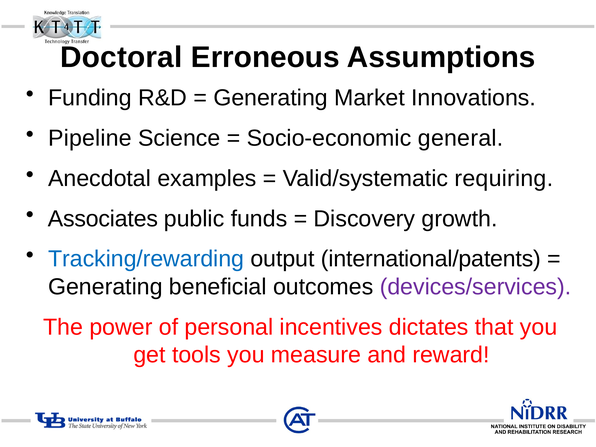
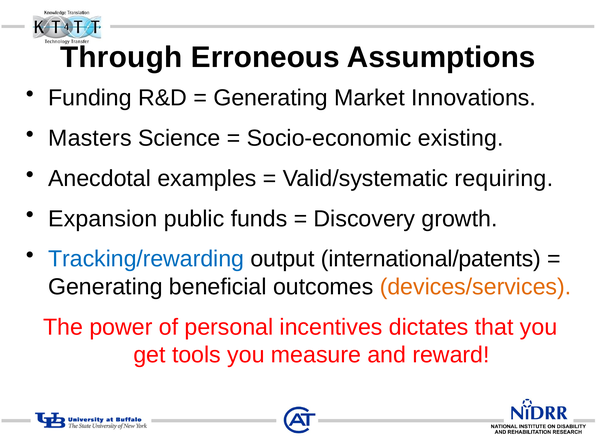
Doctoral: Doctoral -> Through (121, 57)
Pipeline: Pipeline -> Masters (90, 138)
general: general -> existing (461, 138)
Associates: Associates -> Expansion (103, 219)
devices/services colour: purple -> orange (476, 287)
